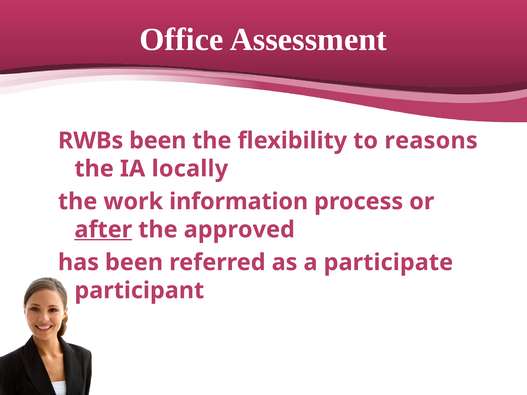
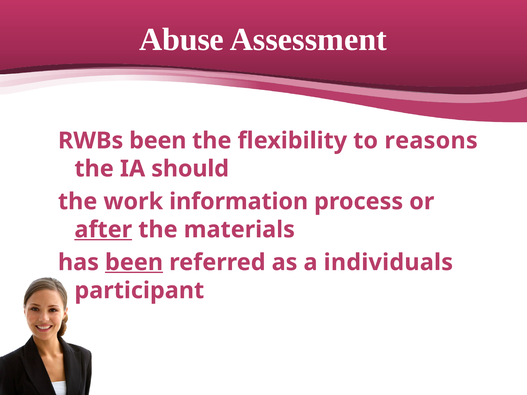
Office: Office -> Abuse (182, 40)
locally: locally -> should (190, 169)
approved: approved -> materials (239, 230)
been underline: none -> present (134, 263)
participate: participate -> individuals (388, 263)
